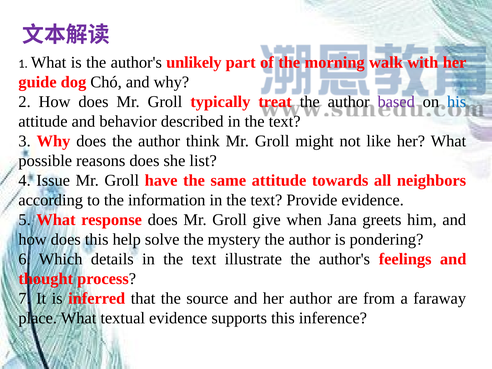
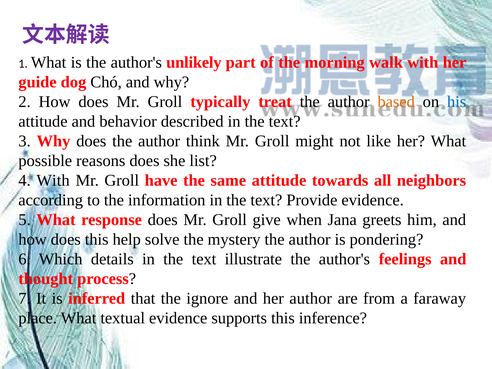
based colour: purple -> orange (396, 102)
4 Issue: Issue -> With (53, 180)
source: source -> ignore (207, 298)
